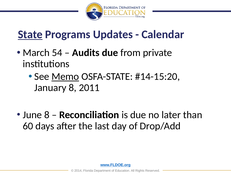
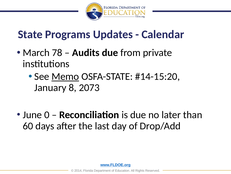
State underline: present -> none (30, 34)
54: 54 -> 78 (57, 52)
2011: 2011 -> 2073 (89, 87)
June 8: 8 -> 0 (47, 114)
